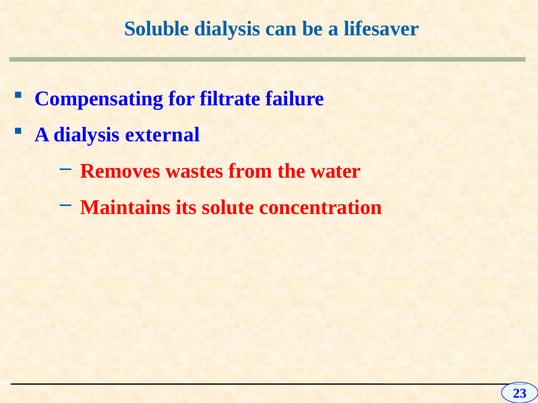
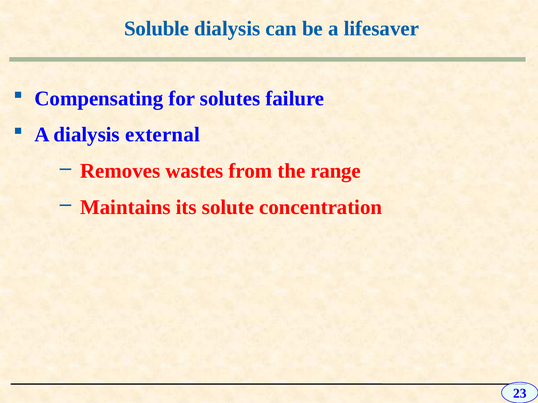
filtrate: filtrate -> solutes (230, 99)
water: water -> range (336, 171)
